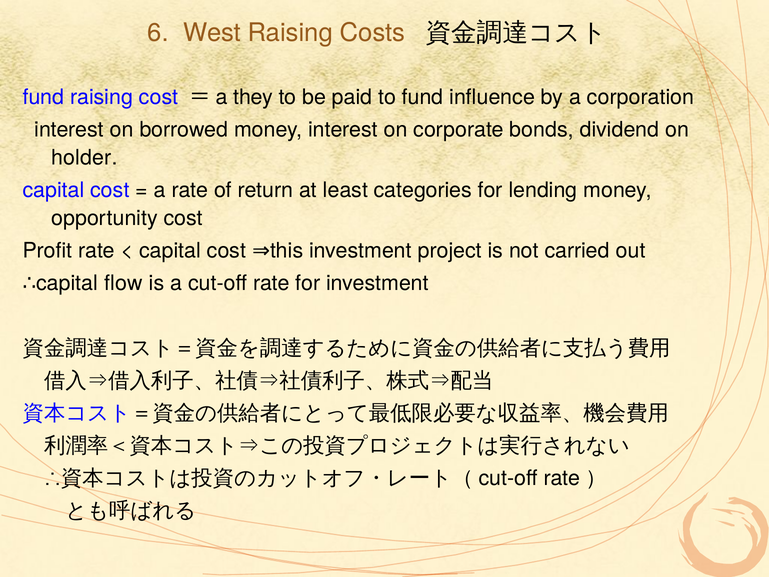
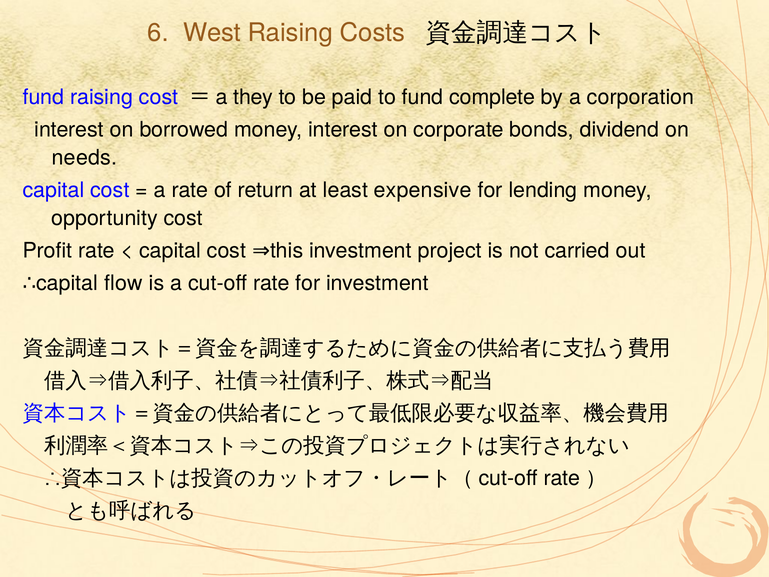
influence: influence -> complete (492, 97)
holder: holder -> needs (84, 158)
categories: categories -> expensive (423, 190)
